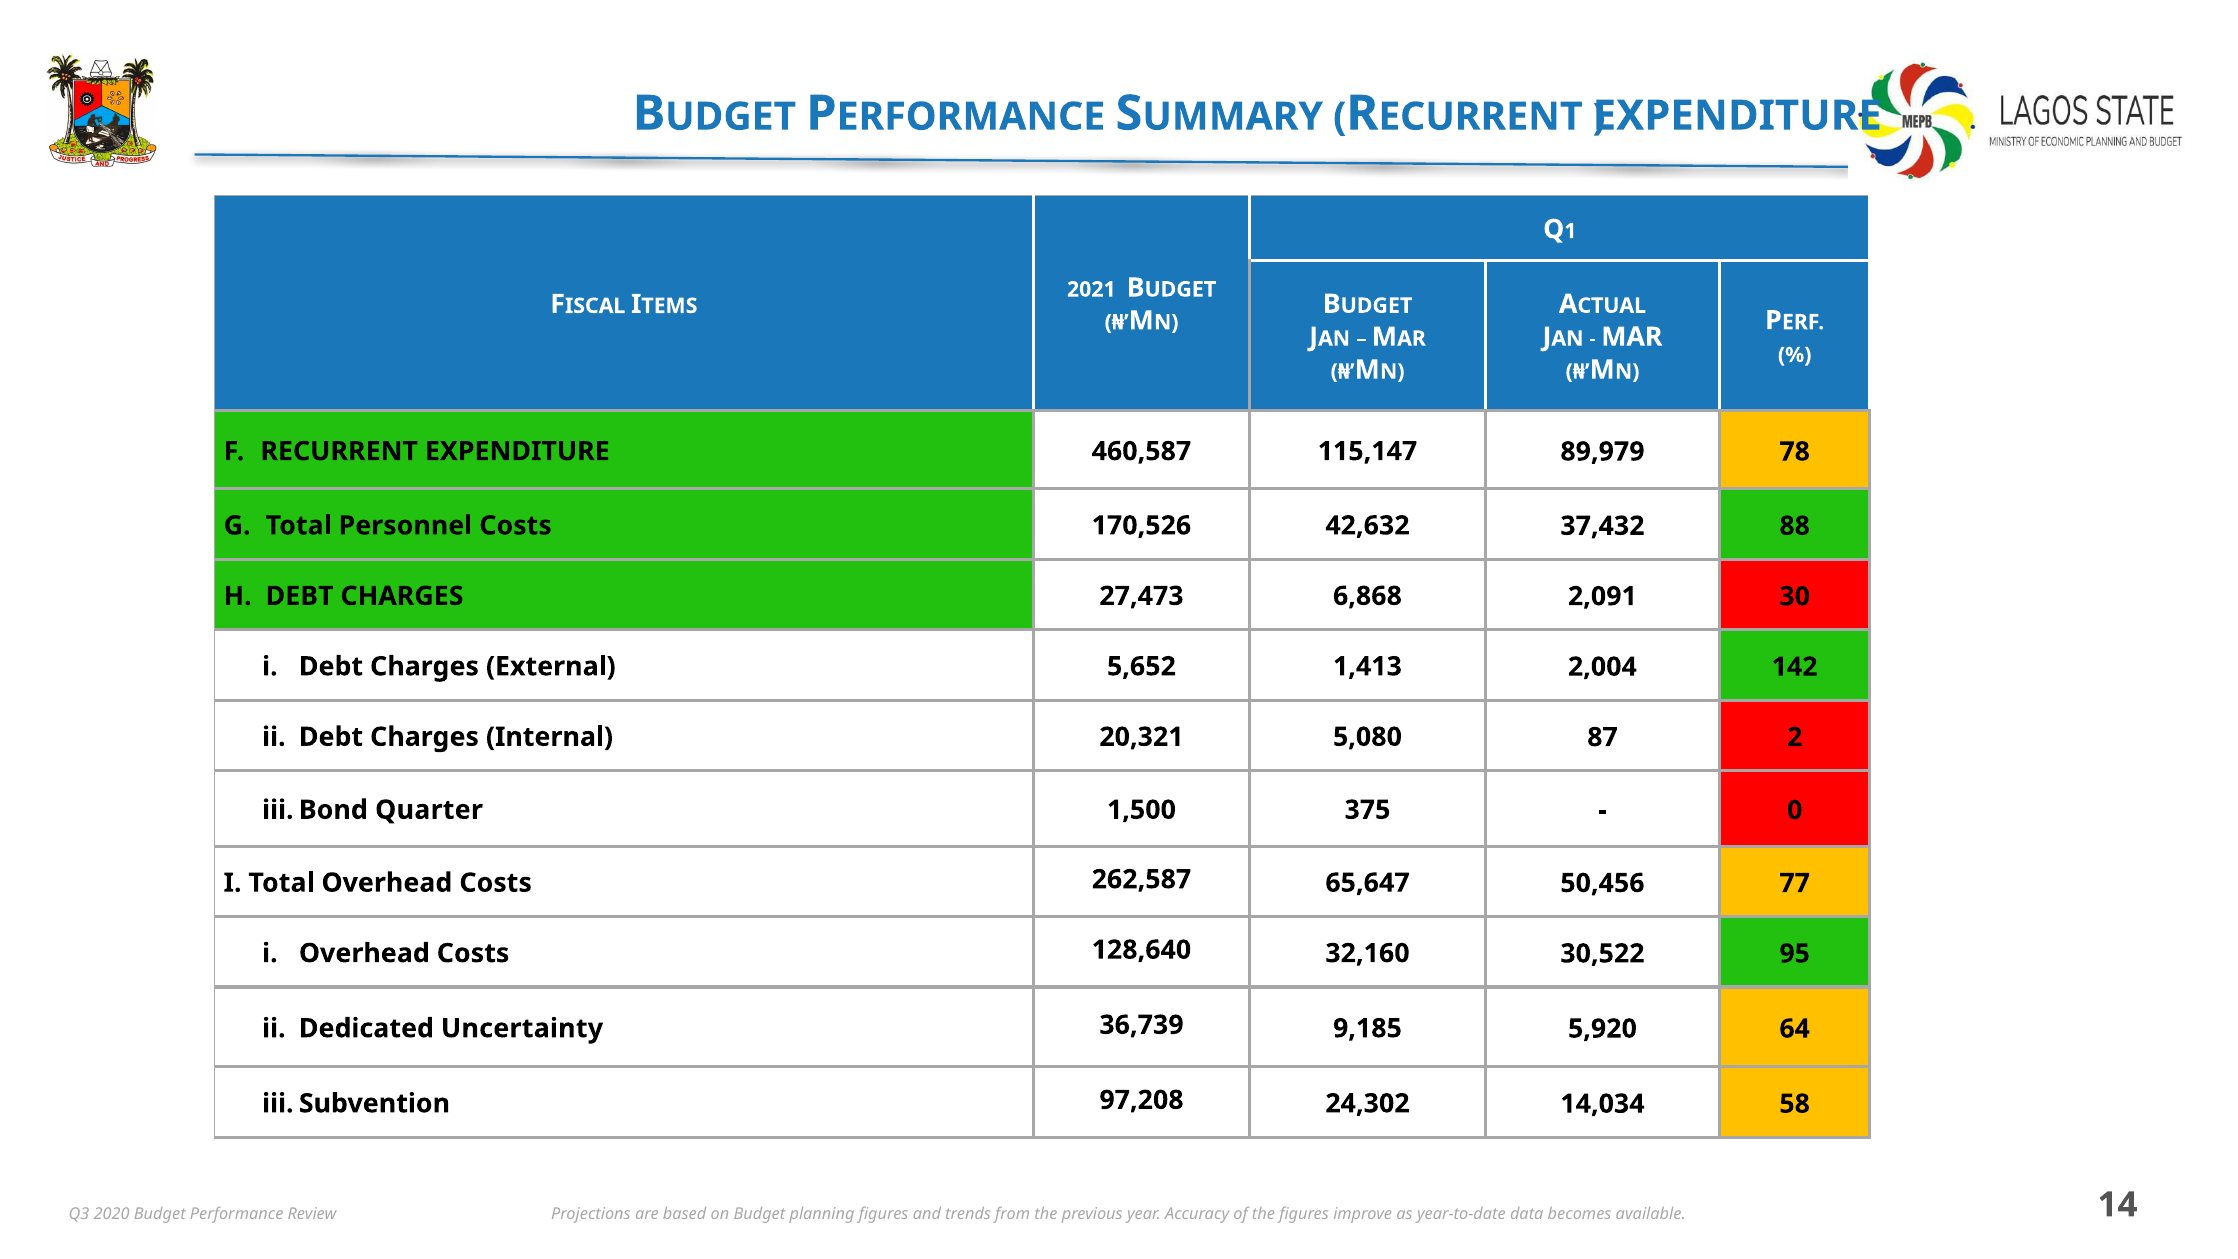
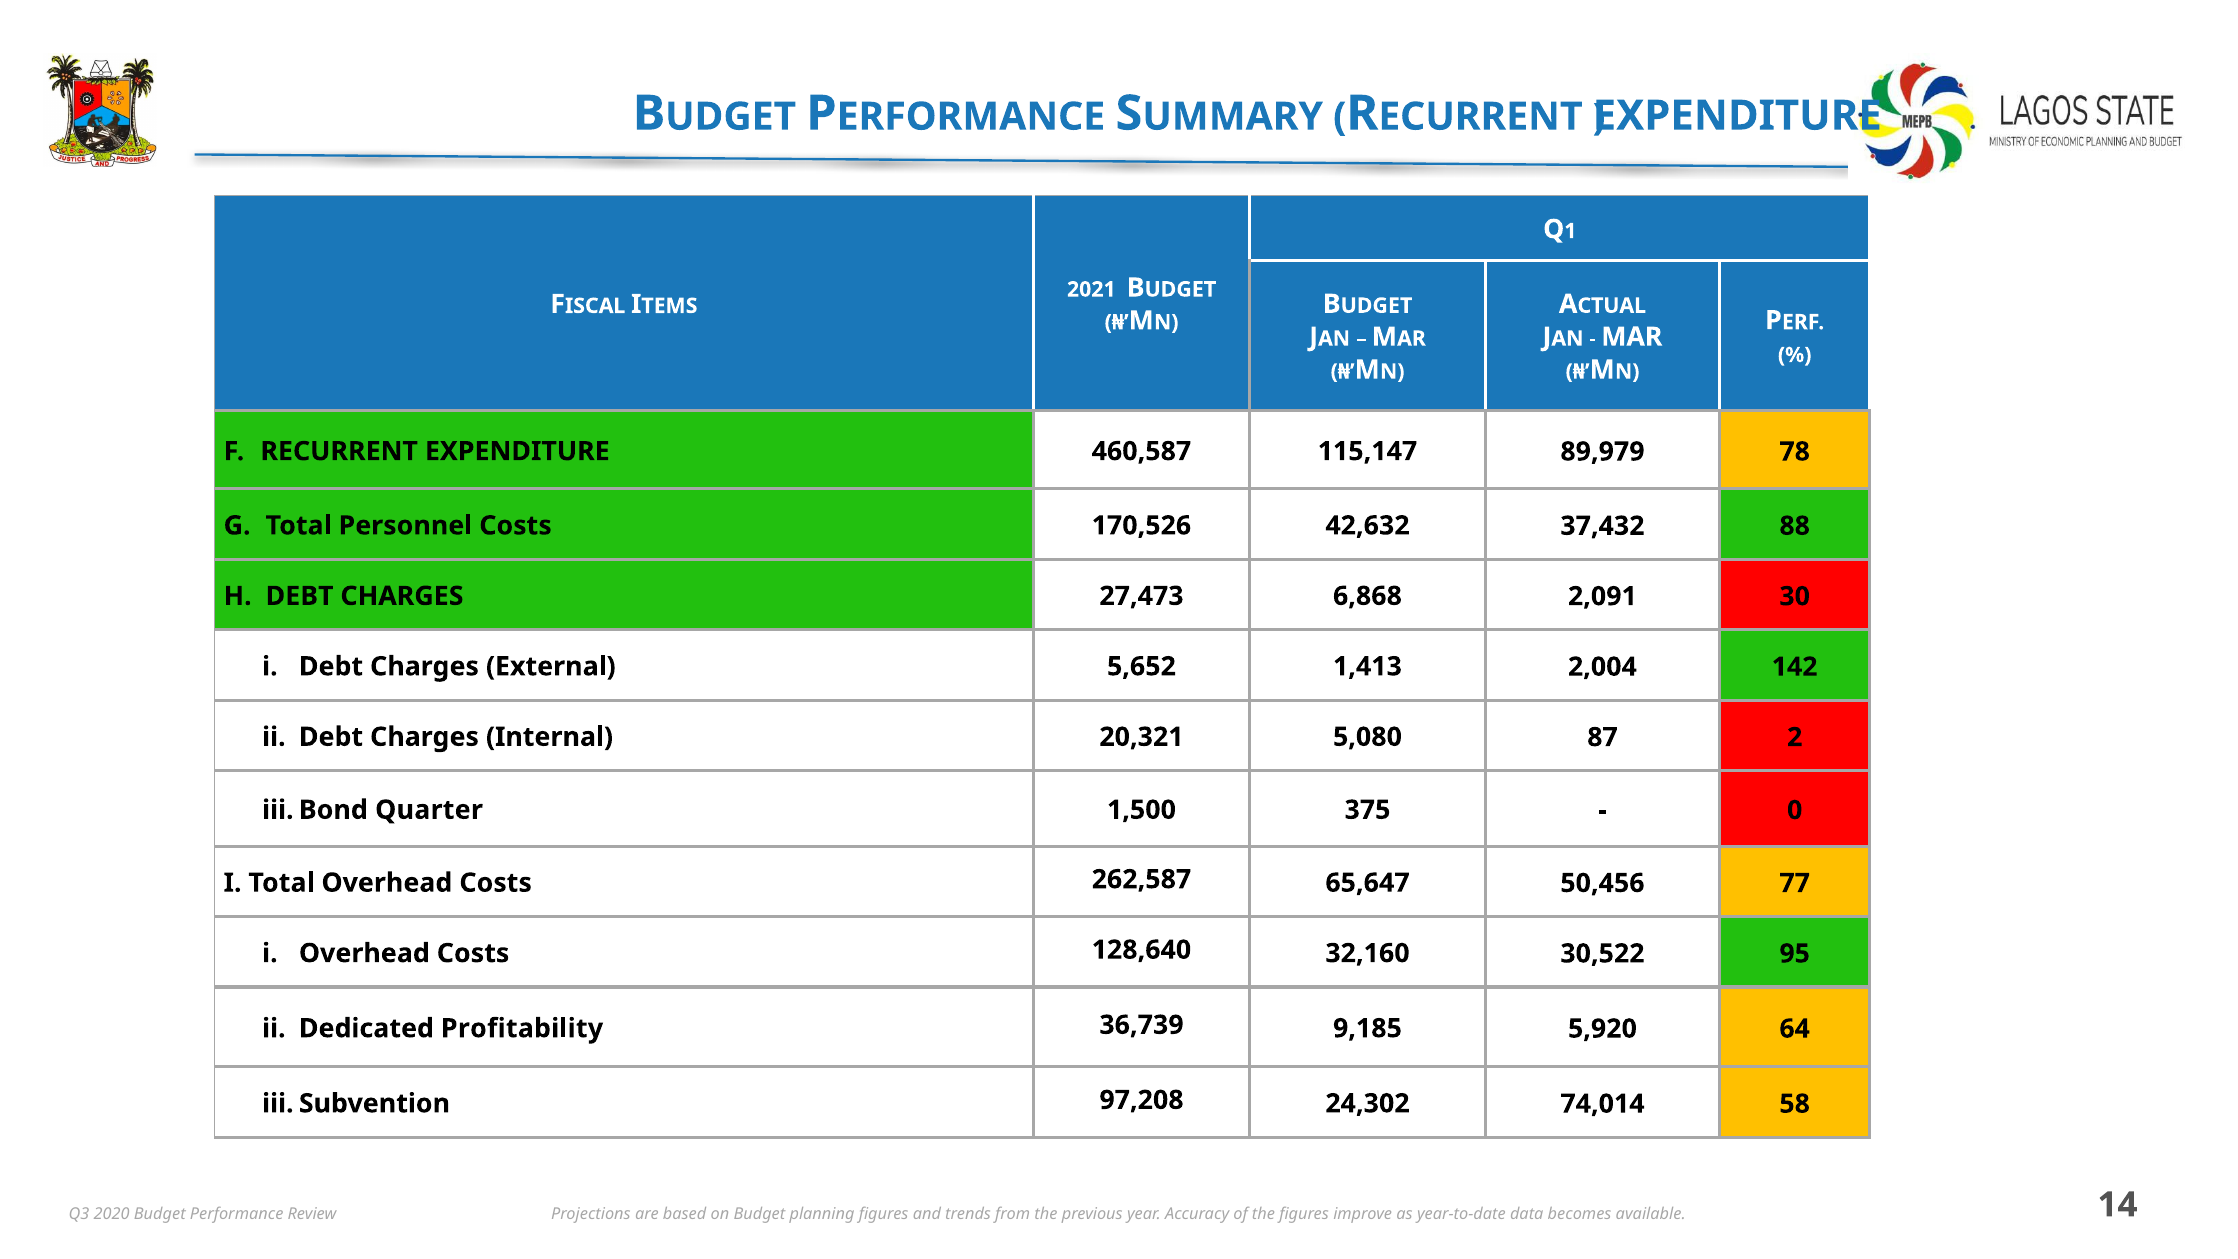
Uncertainty: Uncertainty -> Profitability (522, 1028)
14,034: 14,034 -> 74,014 (1602, 1104)
